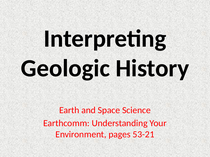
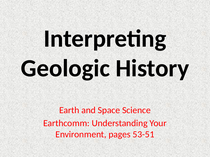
53-21: 53-21 -> 53-51 (144, 135)
